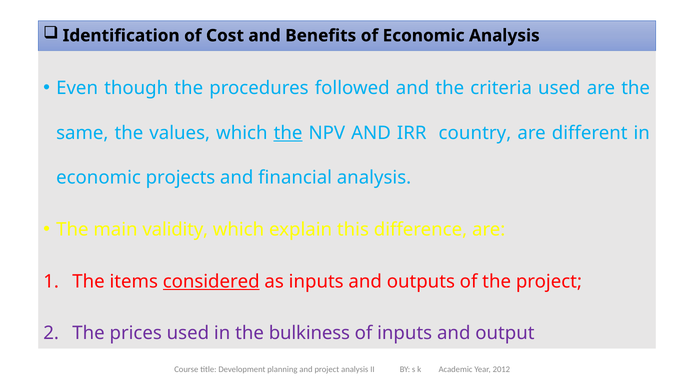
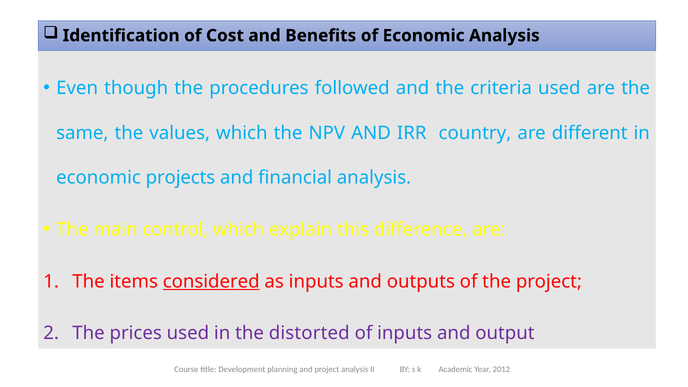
the underline: present -> none (288, 133)
validity: validity -> control (175, 230)
bulkiness: bulkiness -> distorted (309, 333)
